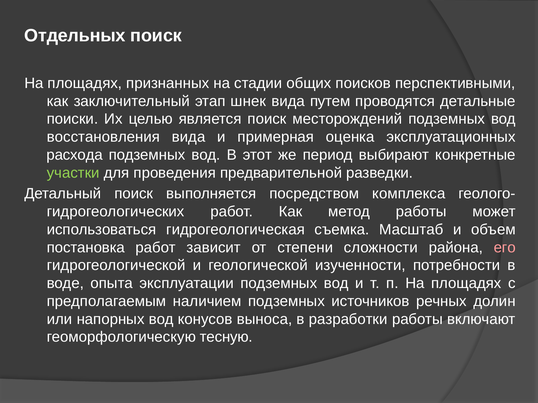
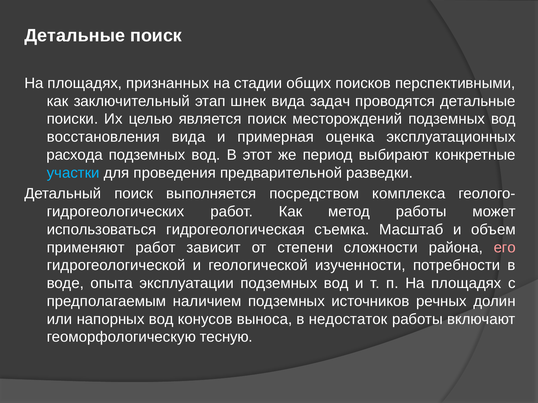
Отдельных: Отдельных -> Детальные (75, 36)
путем: путем -> задач (330, 101)
участки colour: light green -> light blue (73, 173)
постановка: постановка -> применяют (86, 248)
разработки: разработки -> недостаток (348, 320)
